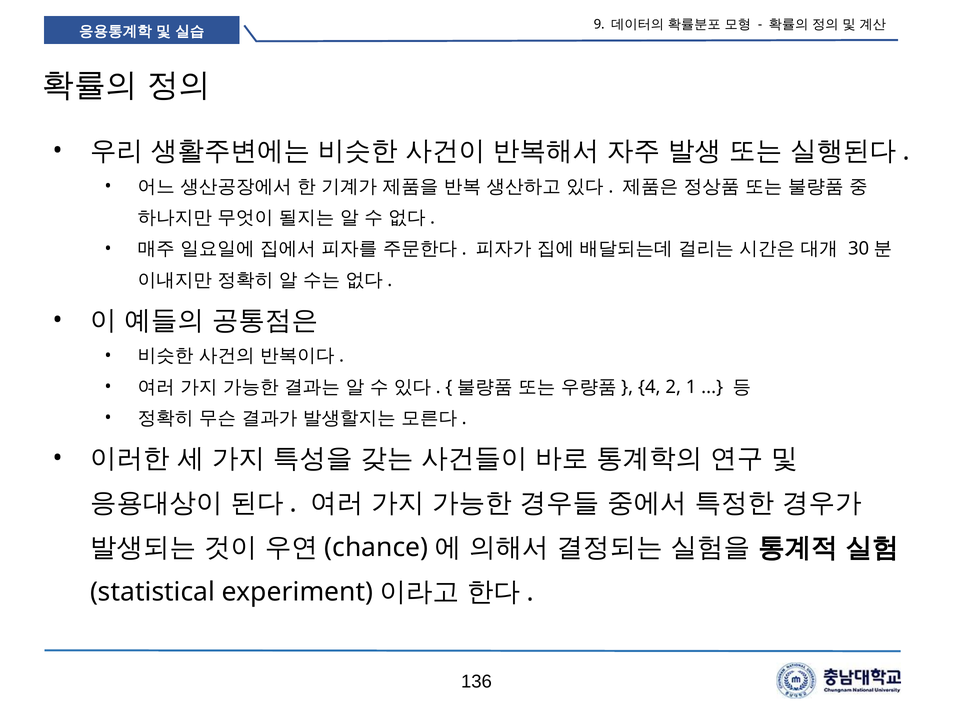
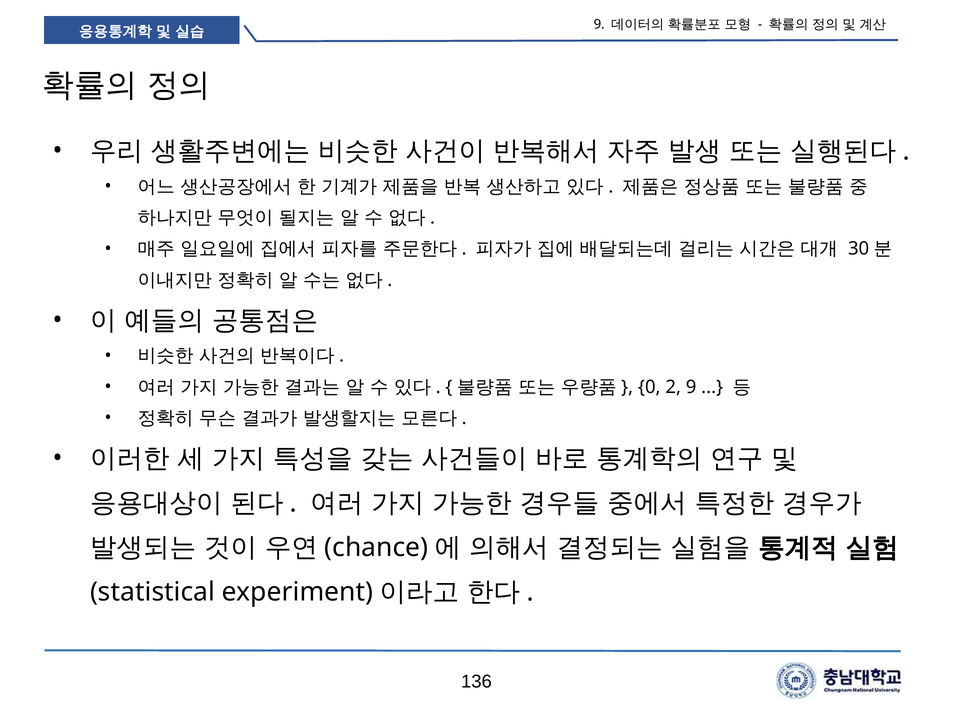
4: 4 -> 0 (649, 387)
2 1: 1 -> 9 (691, 387)
